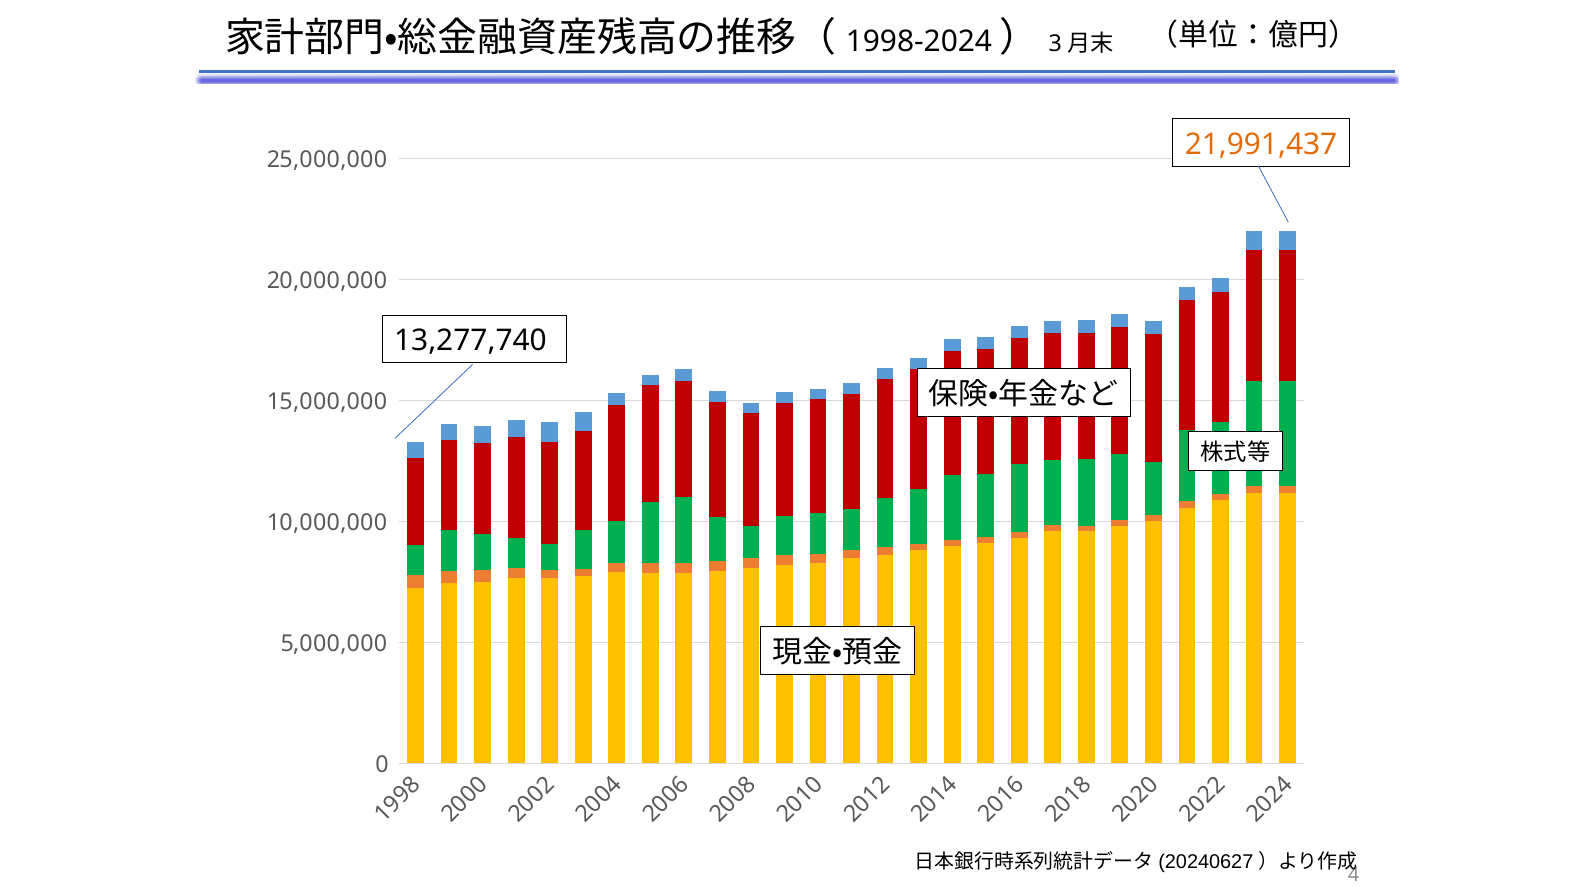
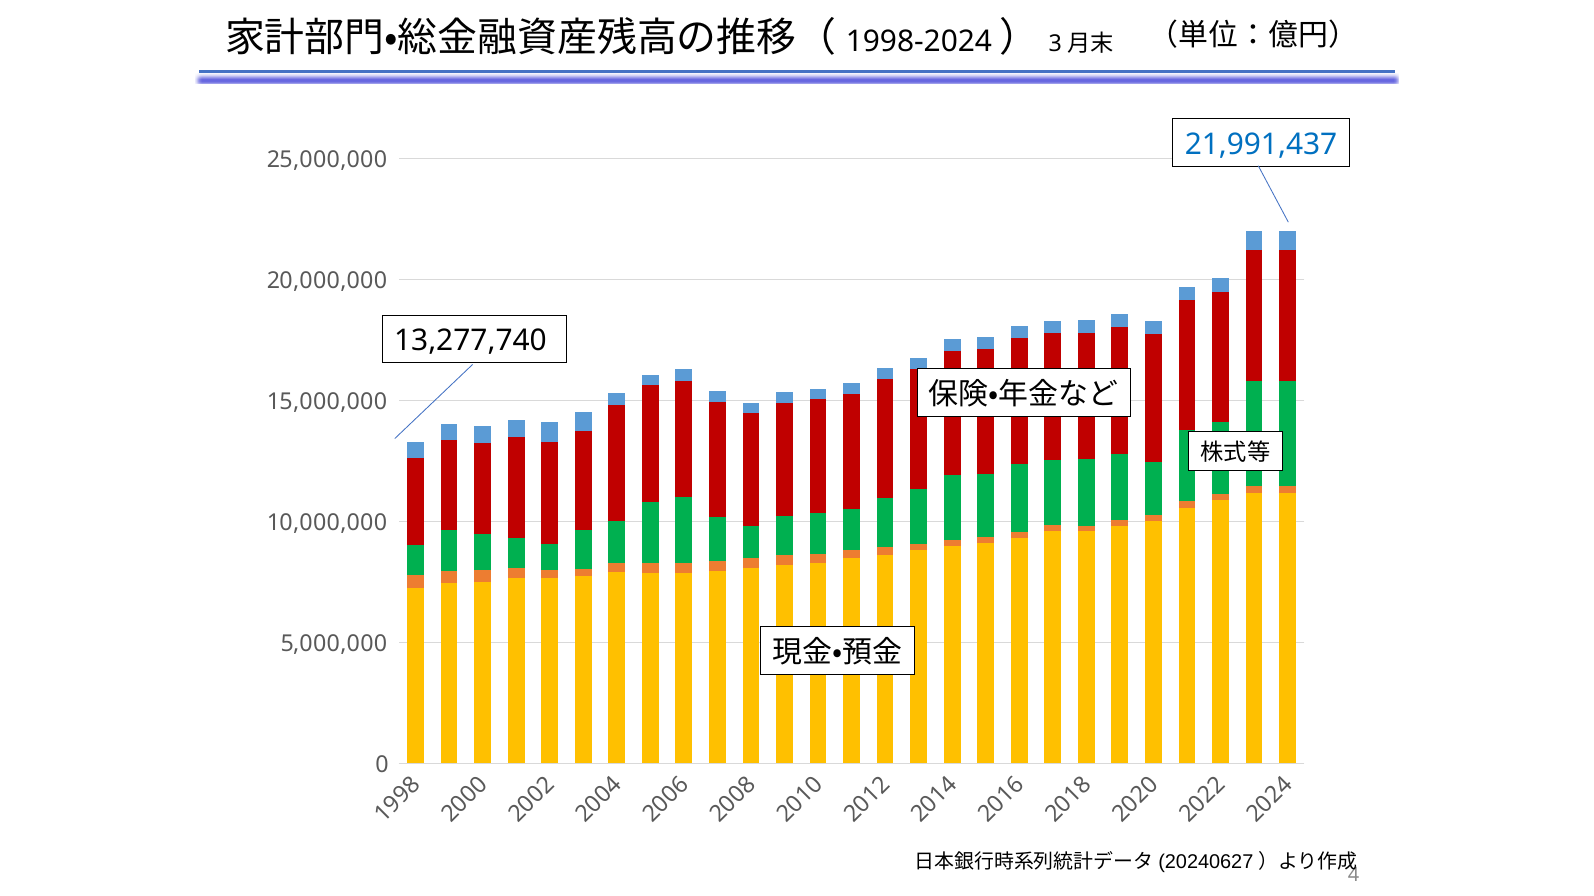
21,991,437 colour: orange -> blue (1261, 145)
